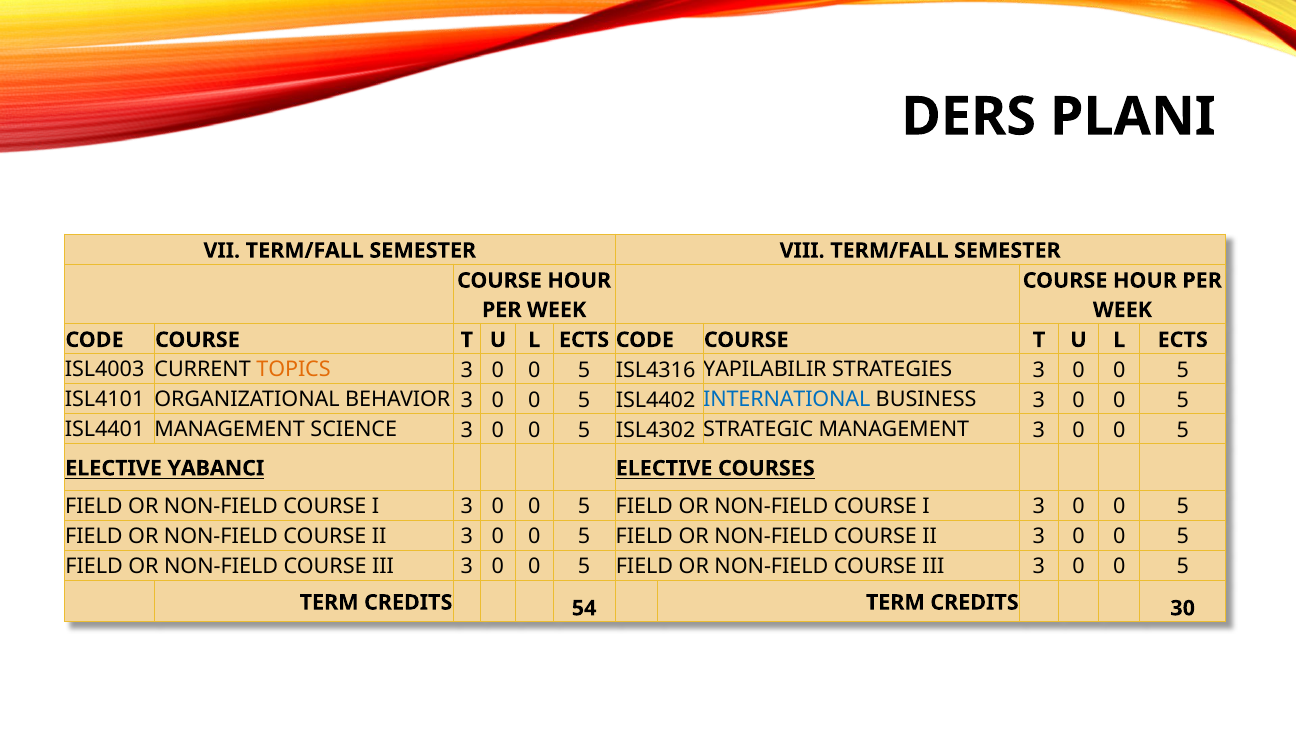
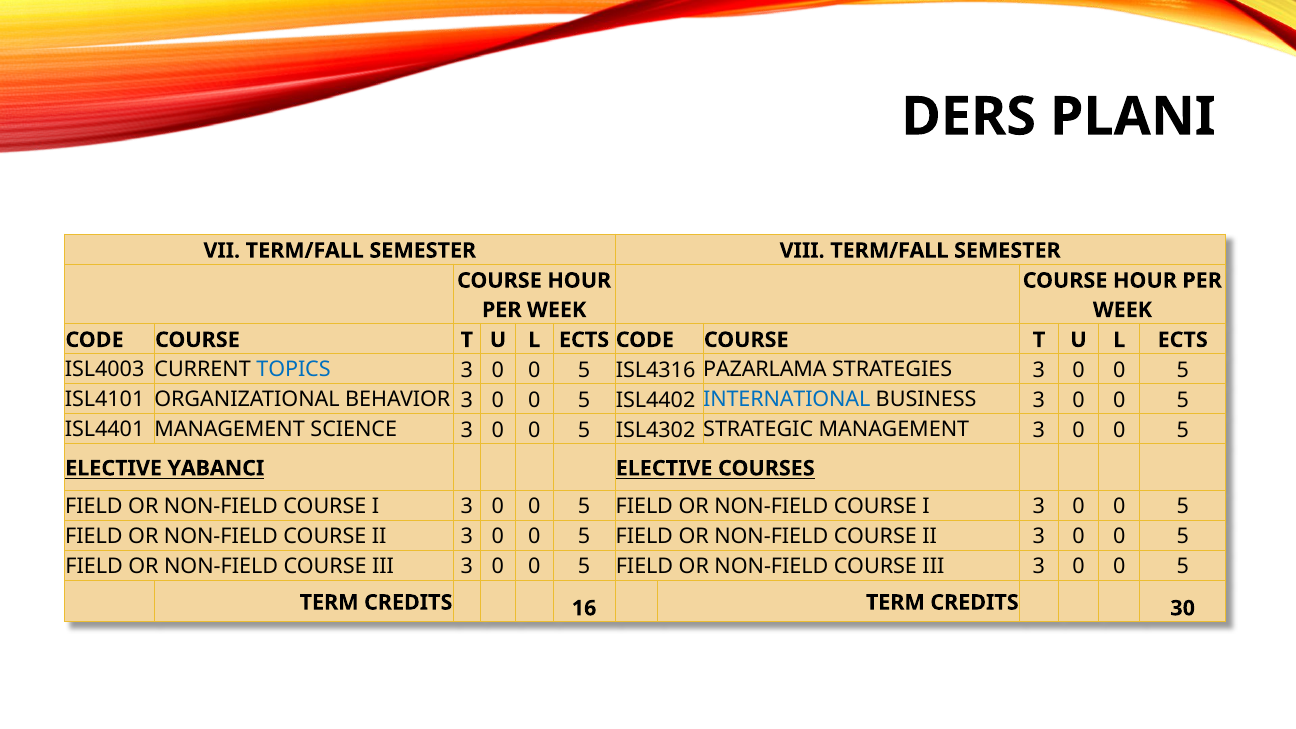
TOPICS colour: orange -> blue (293, 370)
YAPILABILIR: YAPILABILIR -> PAZARLAMA (765, 370)
54: 54 -> 16 (584, 608)
